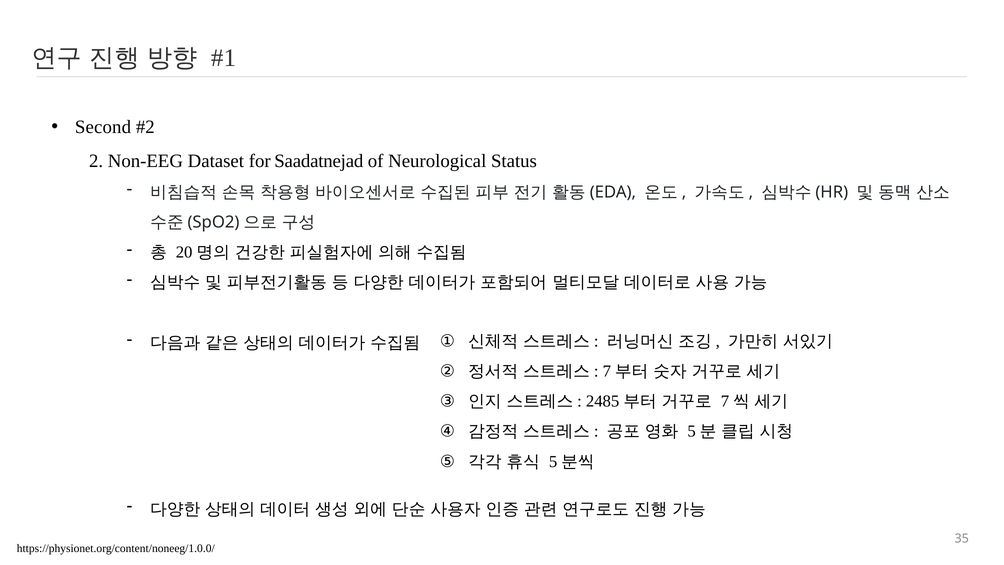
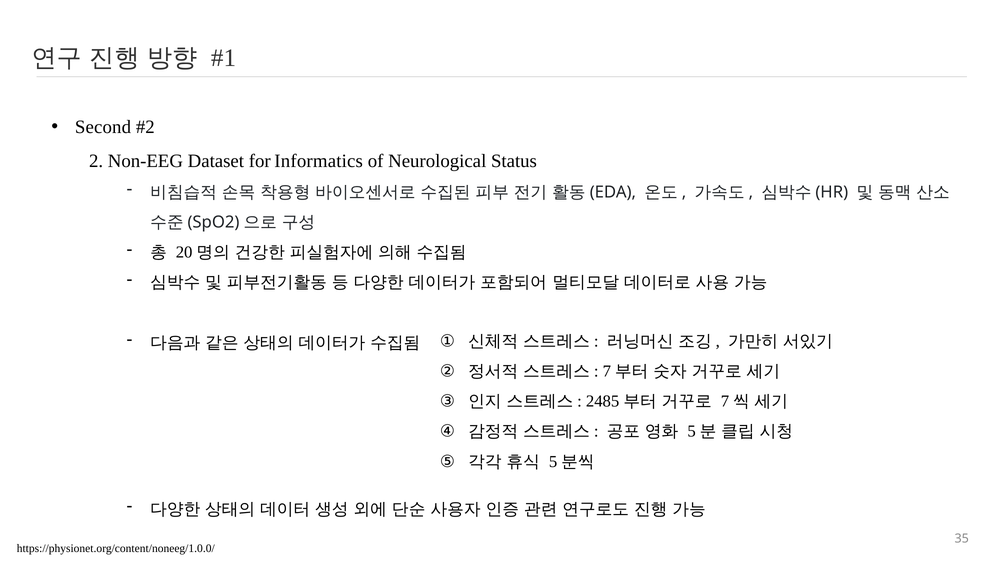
Saadatnejad: Saadatnejad -> Informatics (319, 161)
